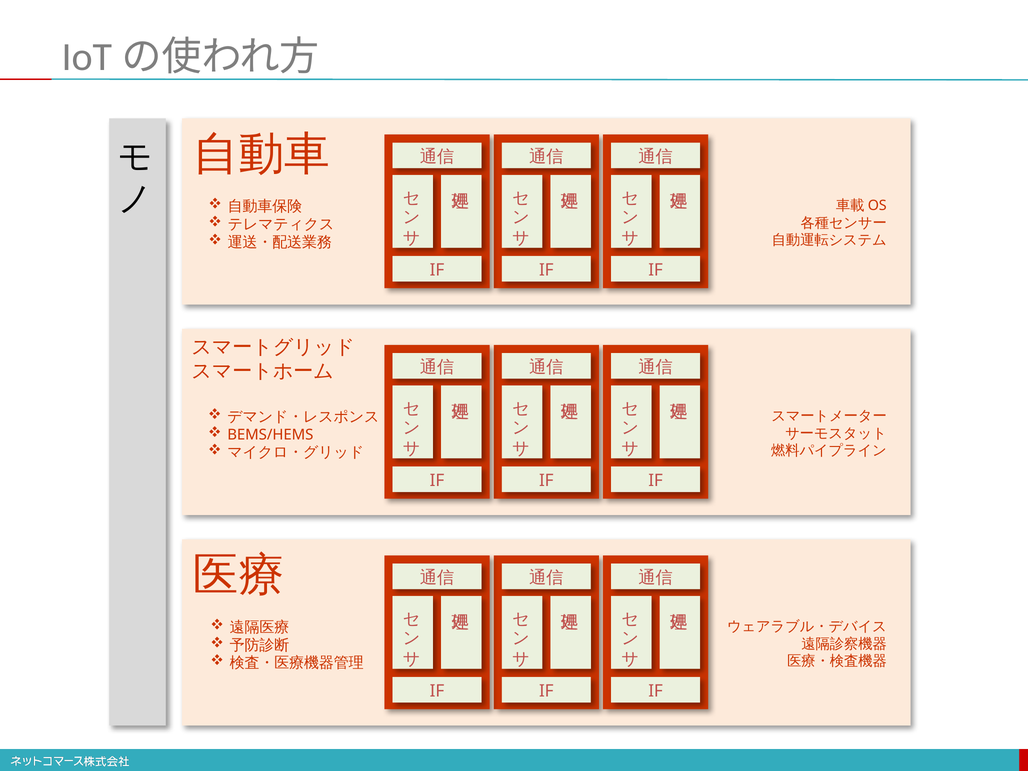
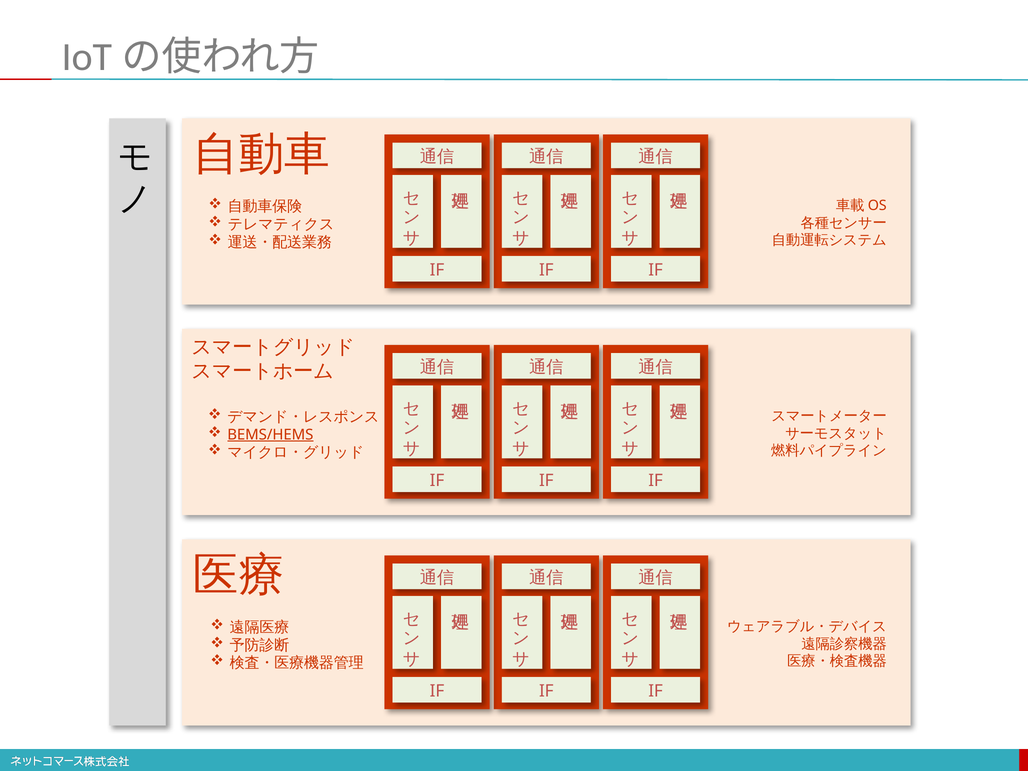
BEMS/HEMS underline: none -> present (270, 435)
